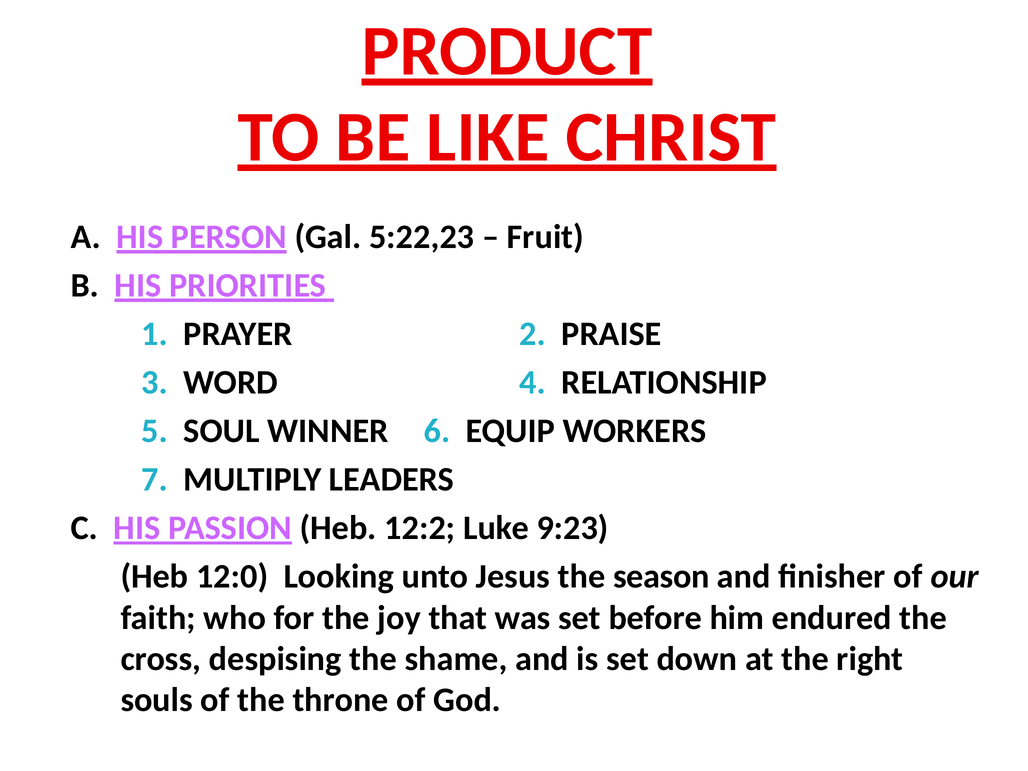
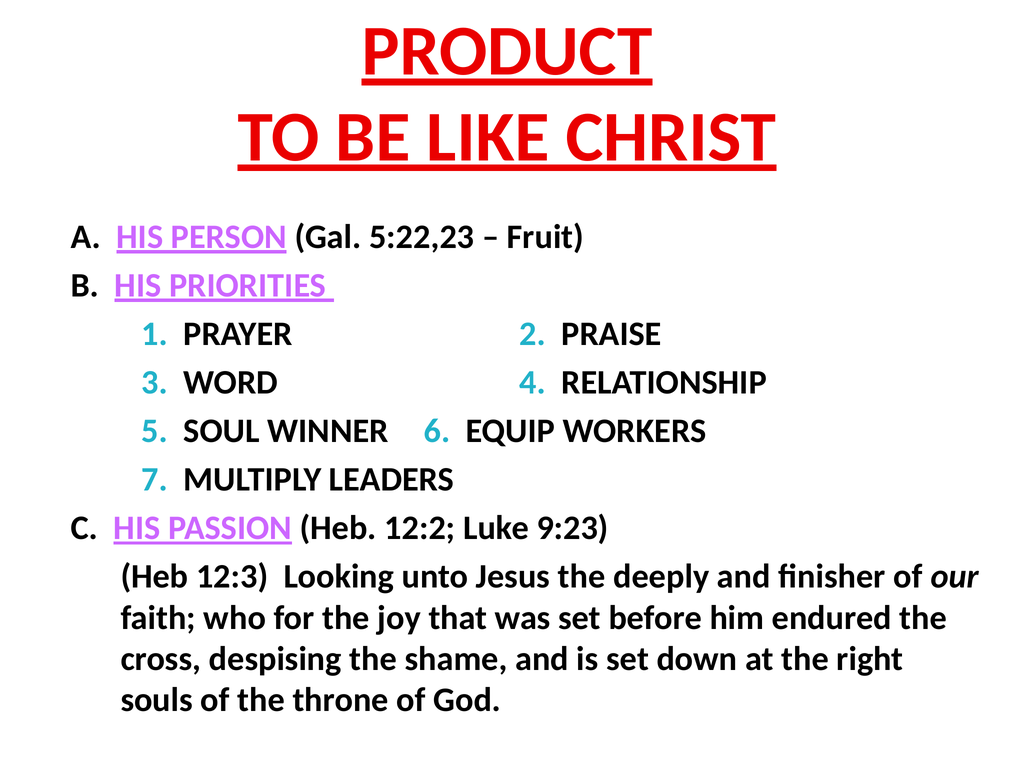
12:0: 12:0 -> 12:3 (232, 577)
season: season -> deeply (661, 577)
